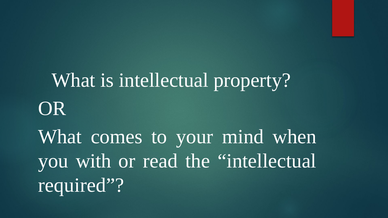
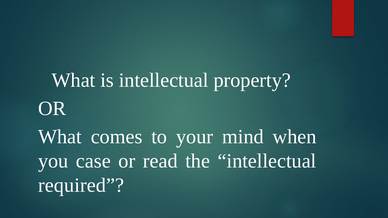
with: with -> case (93, 161)
